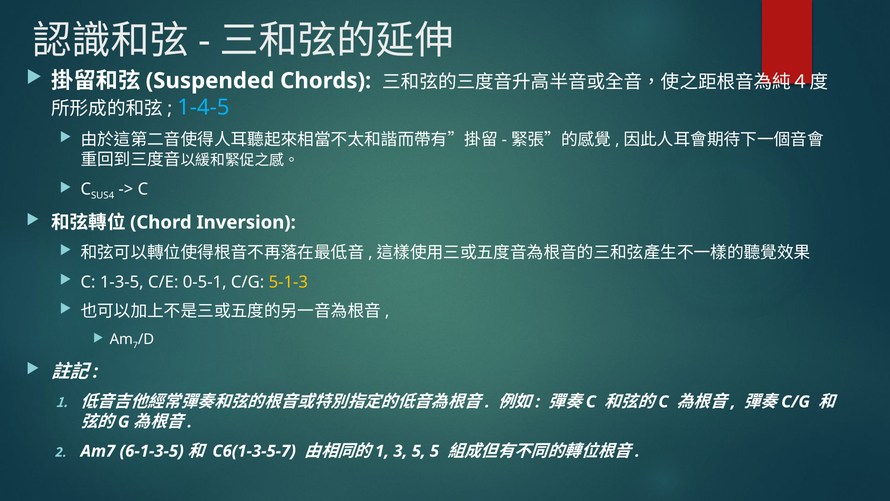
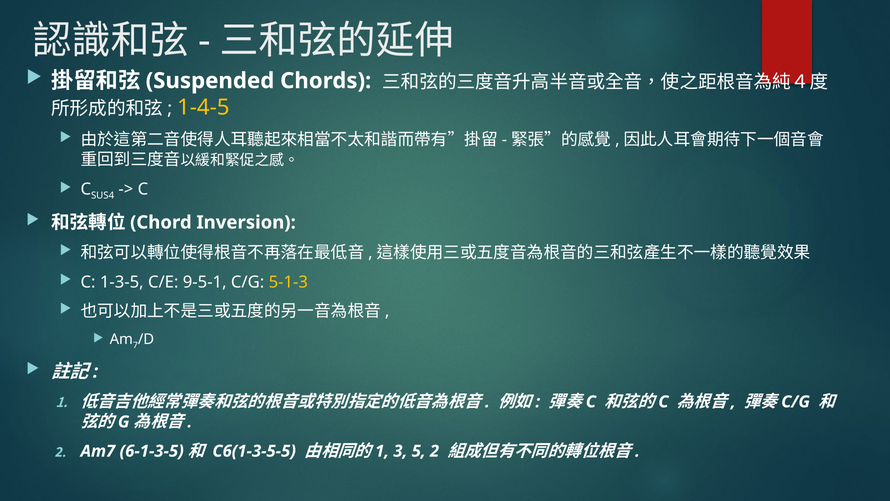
1-4-5 colour: light blue -> yellow (203, 107)
0-5-1: 0-5-1 -> 9-5-1 (205, 282)
C6(1-3-5-7: C6(1-3-5-7 -> C6(1-3-5-5 (254, 451)
5 5: 5 -> 2 (434, 451)
